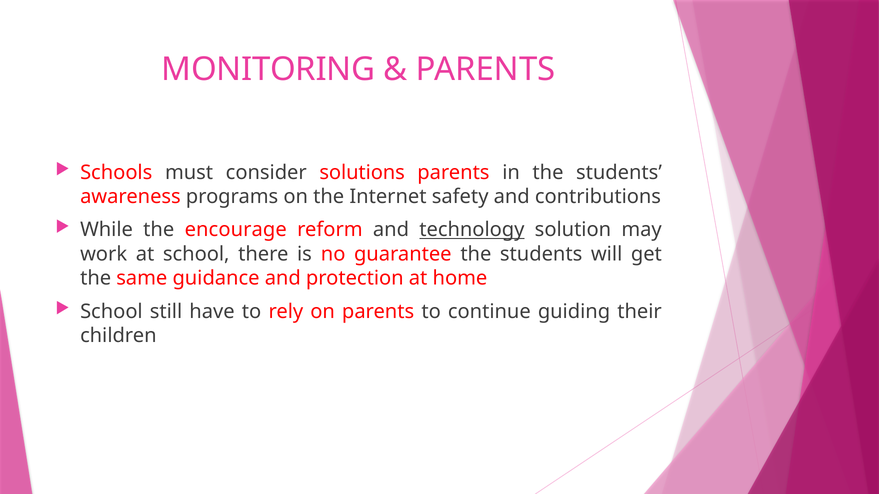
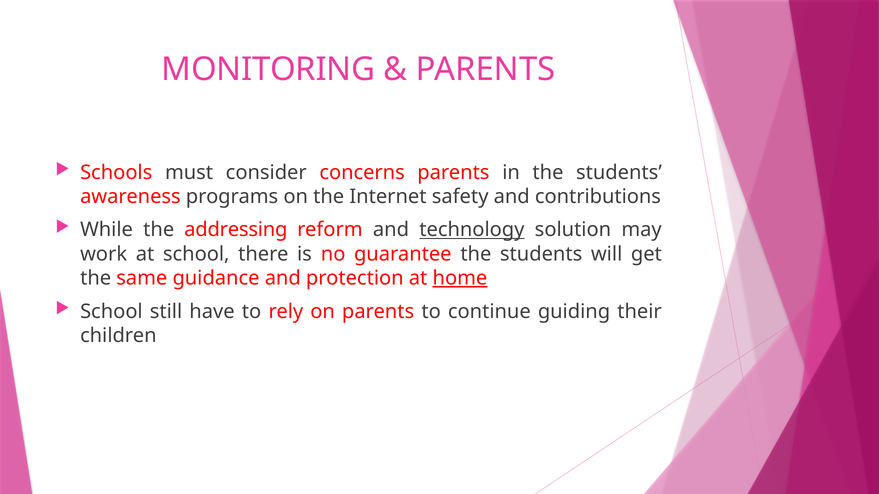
solutions: solutions -> concerns (362, 173)
encourage: encourage -> addressing (236, 230)
home underline: none -> present (460, 278)
